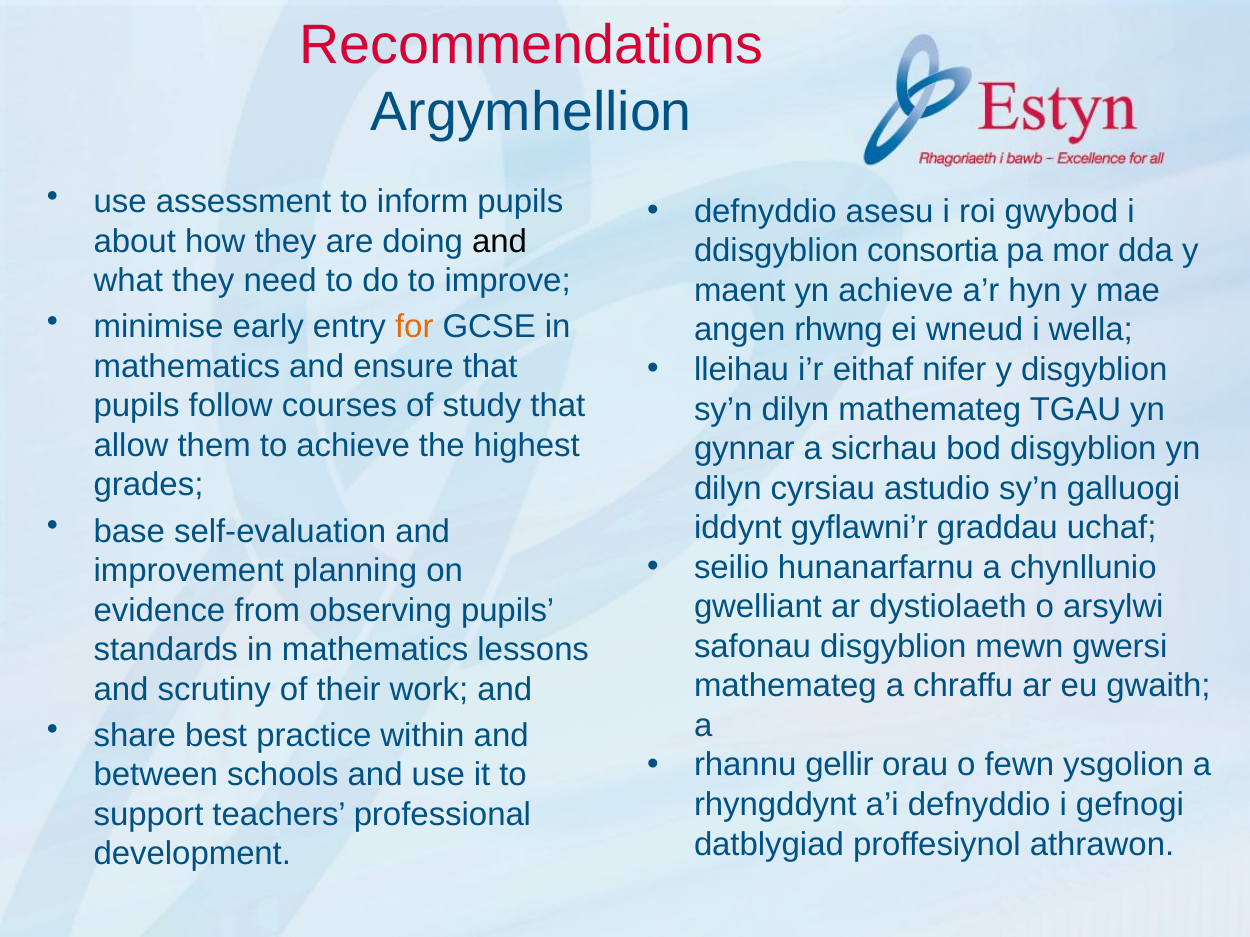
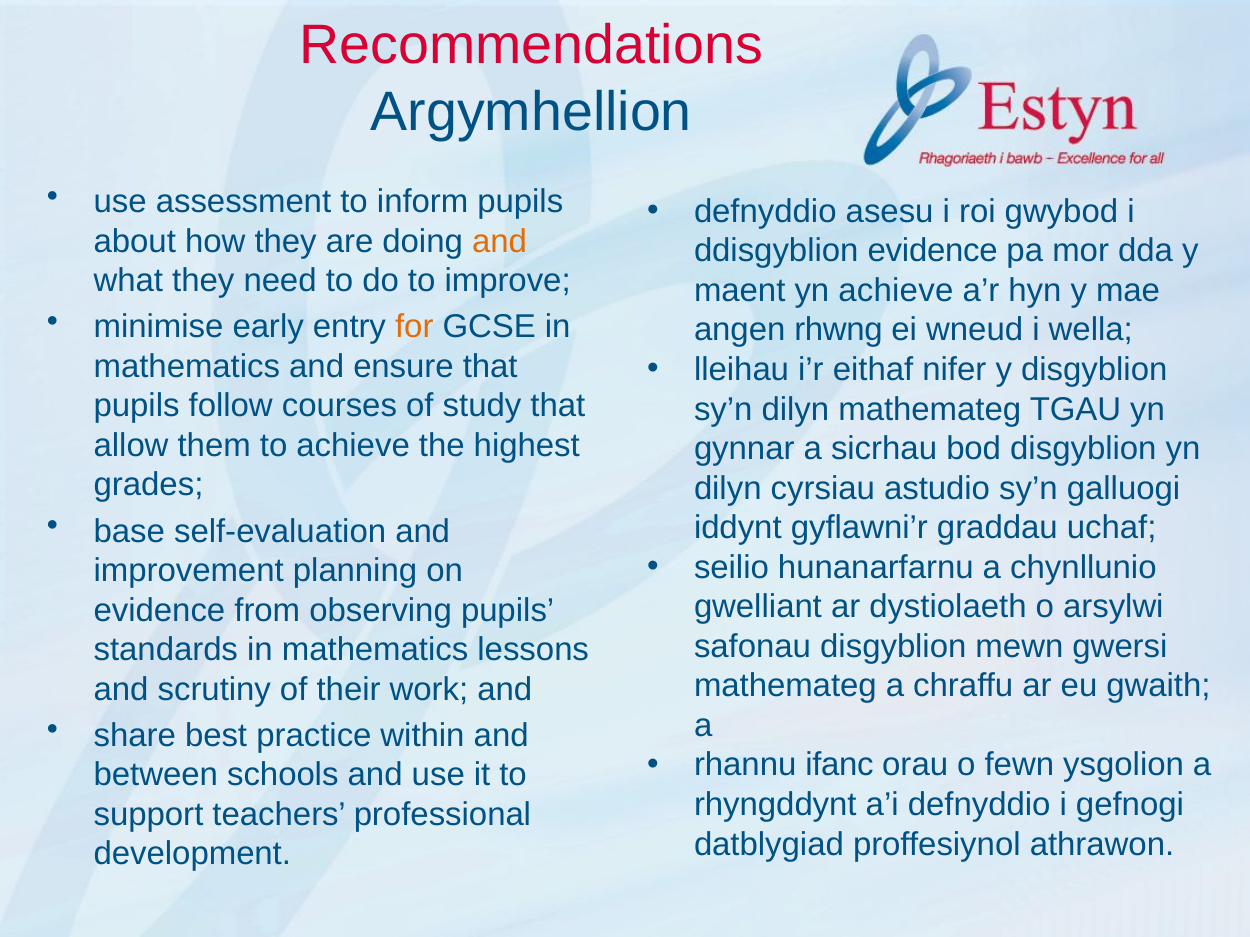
and colour: black -> orange (500, 241)
ddisgyblion consortia: consortia -> evidence (933, 251)
gellir: gellir -> ifanc (839, 765)
